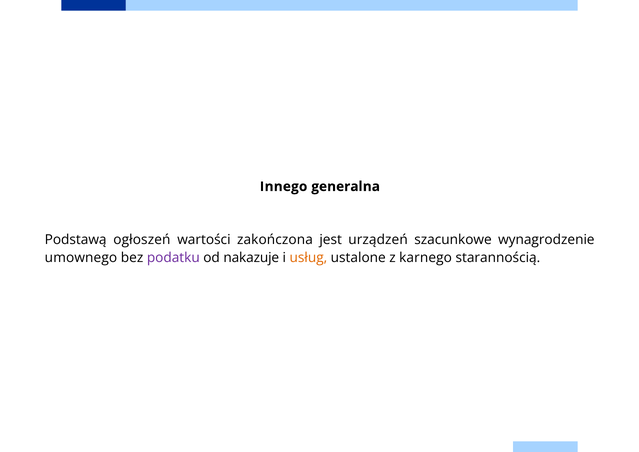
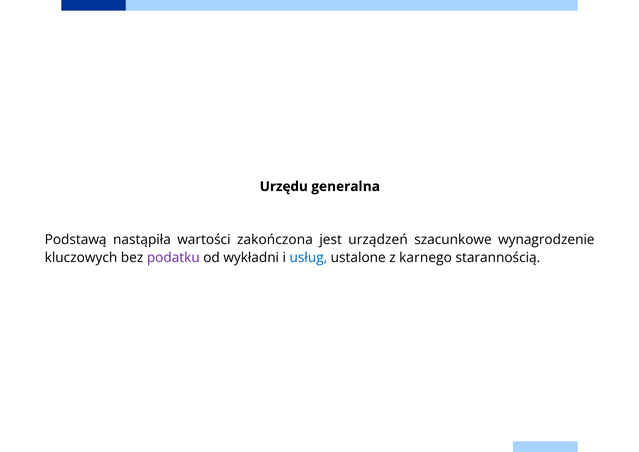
Innego: Innego -> Urzędu (284, 186)
ogłoszeń: ogłoszeń -> nastąpiła (142, 240)
umownego: umownego -> kluczowych (81, 258)
nakazuje: nakazuje -> wykładni (251, 258)
usług colour: orange -> blue (308, 258)
